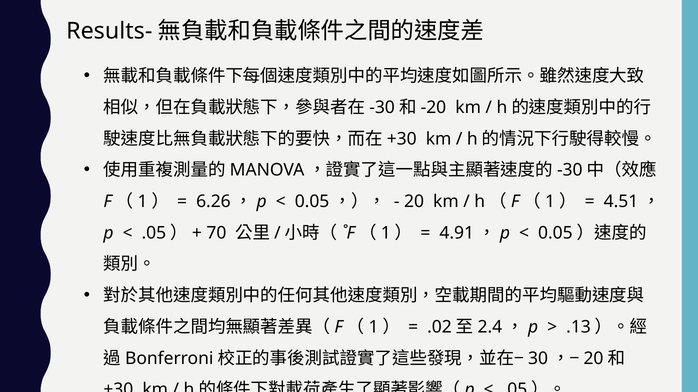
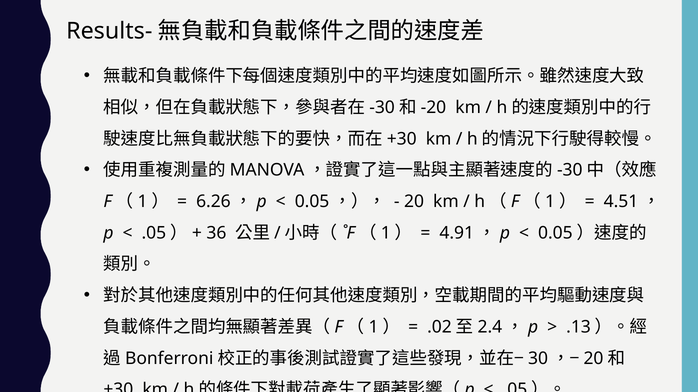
70: 70 -> 36 (216, 233)
